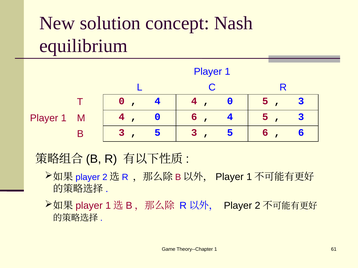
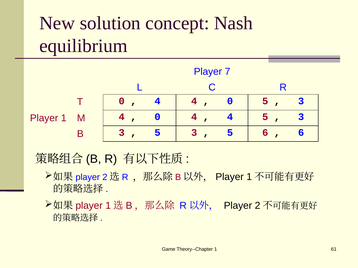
1: 1 -> 7 (228, 72)
0 6: 6 -> 4 (194, 117)
